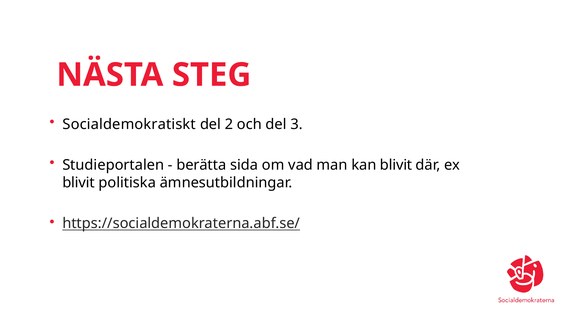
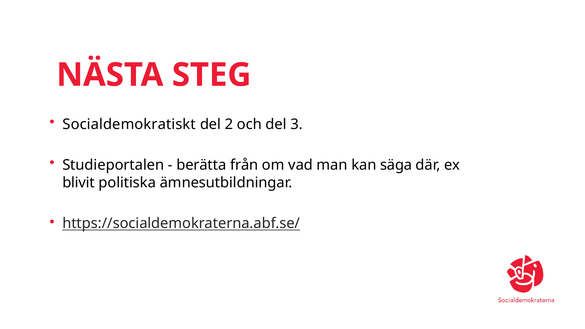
sida: sida -> från (244, 165)
kan blivit: blivit -> säga (396, 165)
